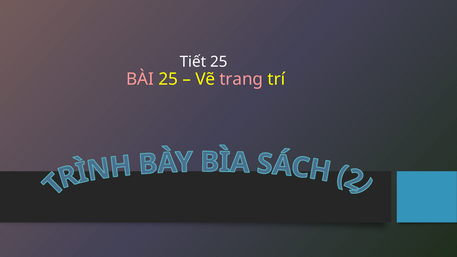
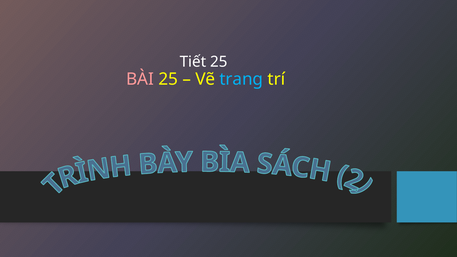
trang colour: pink -> light blue (241, 79)
